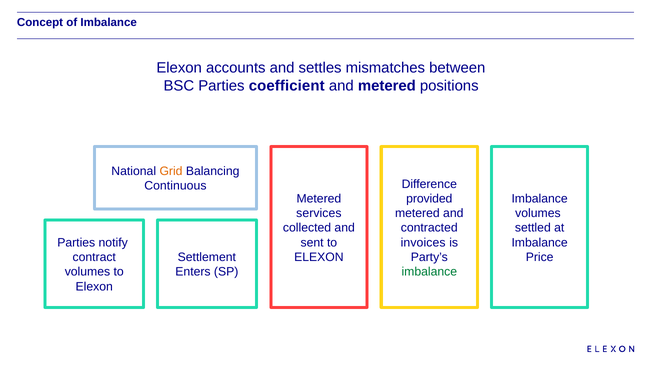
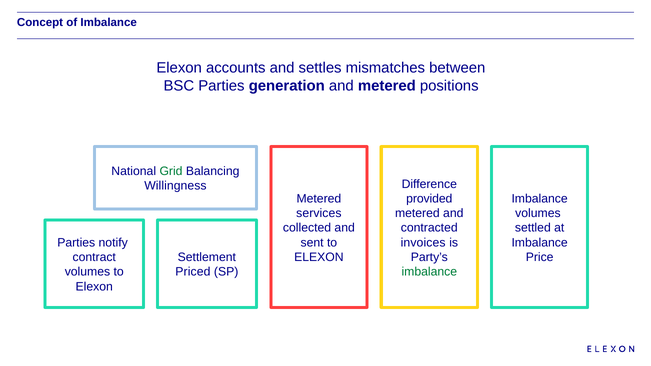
coefficient: coefficient -> generation (287, 86)
Grid colour: orange -> green (171, 171)
Continuous: Continuous -> Willingness (175, 186)
Enters: Enters -> Priced (193, 272)
